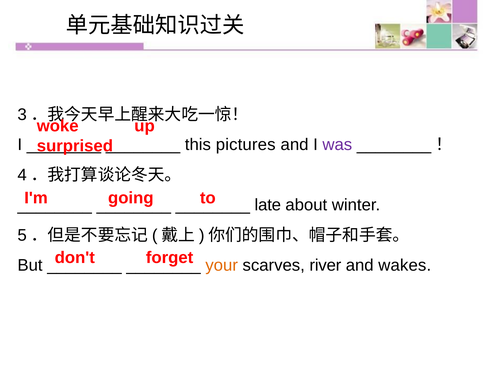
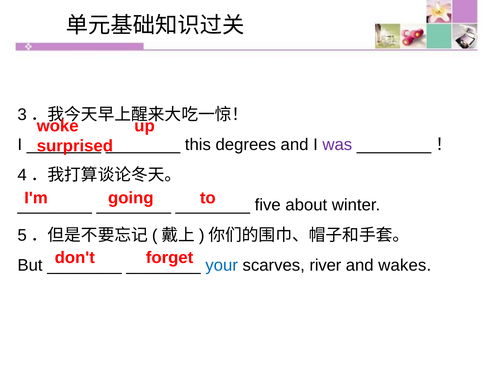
pictures: pictures -> degrees (246, 145)
late: late -> five (268, 205)
your colour: orange -> blue (222, 265)
